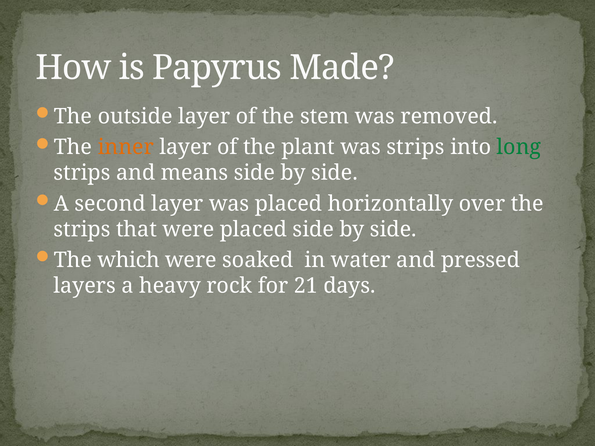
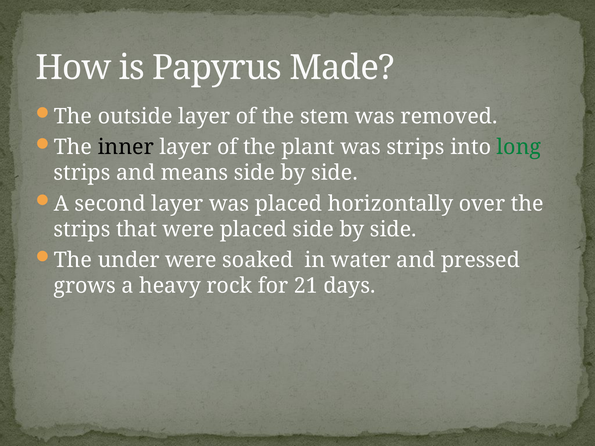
inner colour: orange -> black (126, 147)
which: which -> under (129, 260)
layers: layers -> grows (85, 286)
